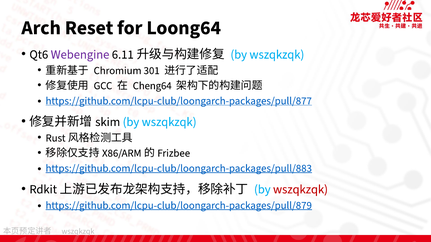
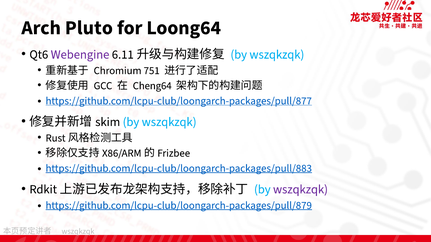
Reset: Reset -> Pluto (89, 28)
301: 301 -> 751 (152, 71)
wszqkzqk colour: red -> purple (300, 190)
